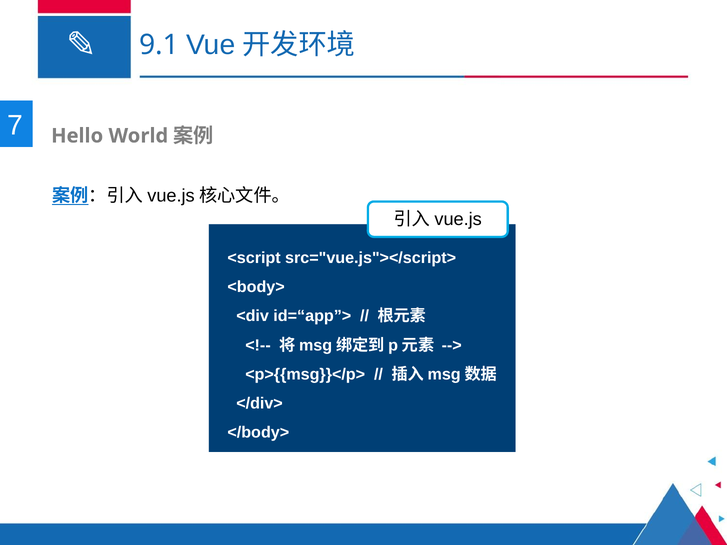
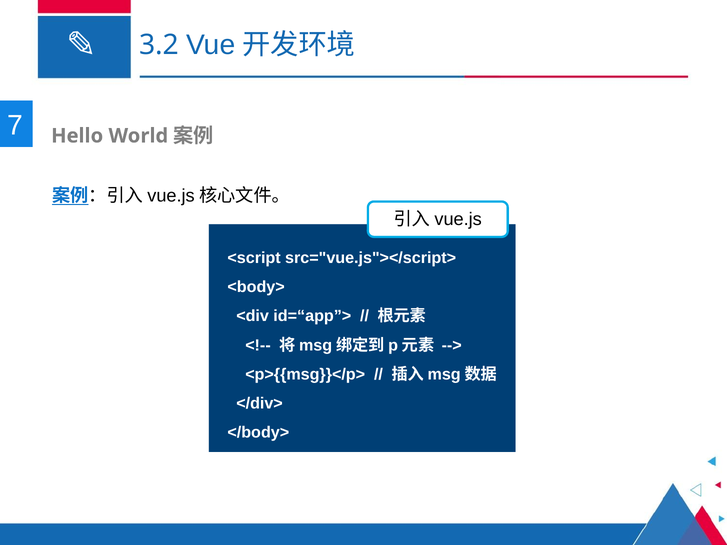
9.1: 9.1 -> 3.2 (159, 45)
